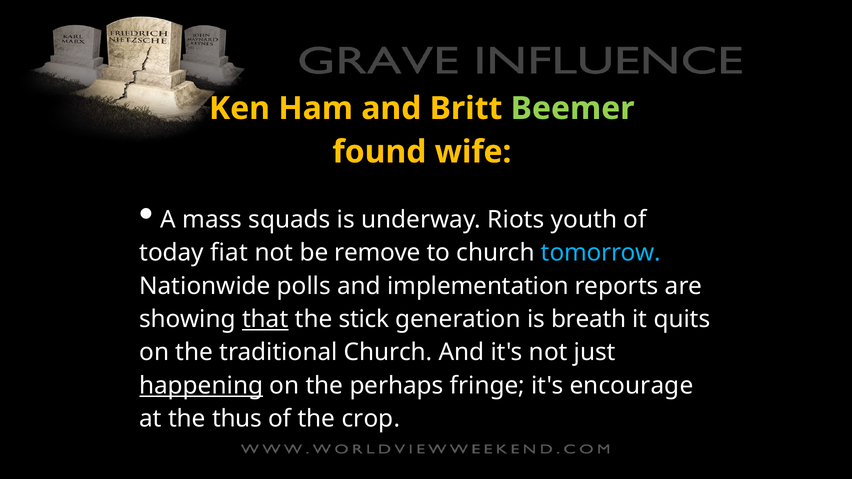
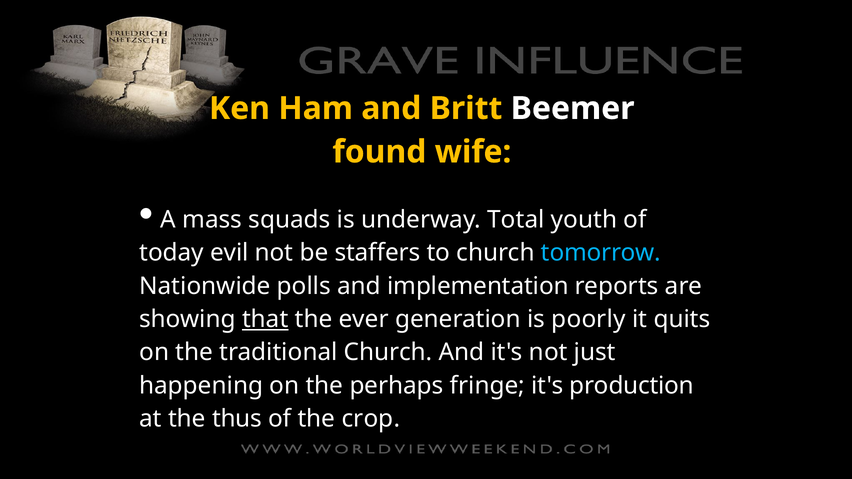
Beemer colour: light green -> white (573, 108)
Riots: Riots -> Total (516, 220)
fiat: fiat -> evil (229, 253)
remove: remove -> staffers (377, 253)
stick: stick -> ever (364, 319)
breath: breath -> poorly (589, 319)
happening underline: present -> none (201, 386)
encourage: encourage -> production (632, 386)
